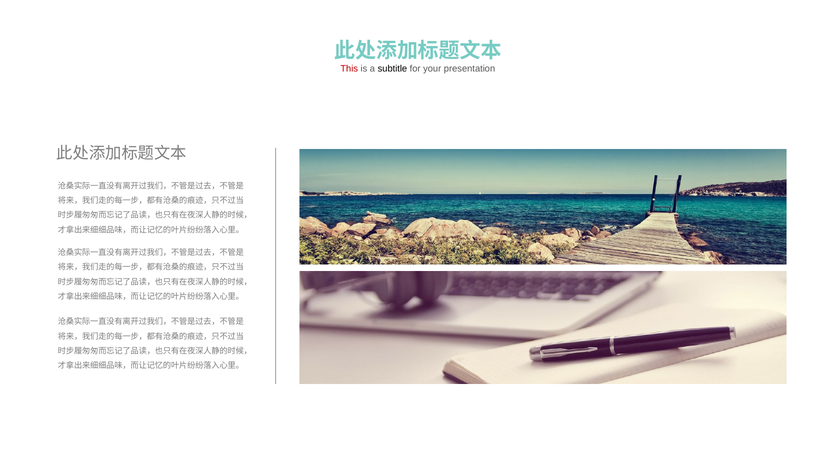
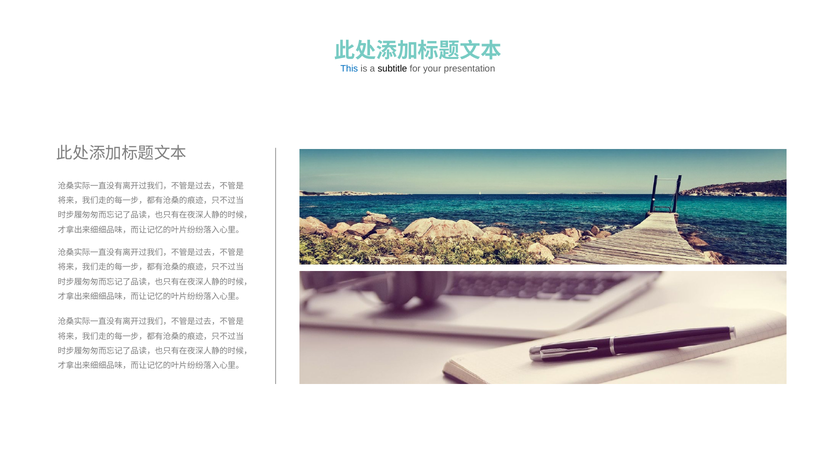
This colour: red -> blue (349, 69)
